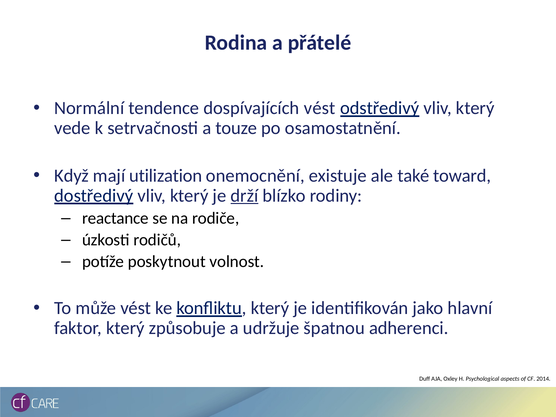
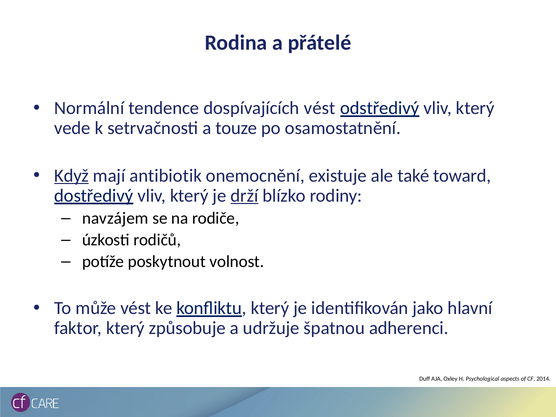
Když underline: none -> present (72, 176)
utilization: utilization -> antibiotik (166, 176)
reactance: reactance -> navzájem (115, 218)
